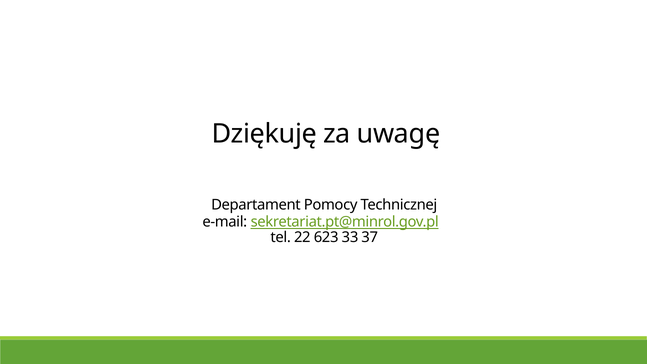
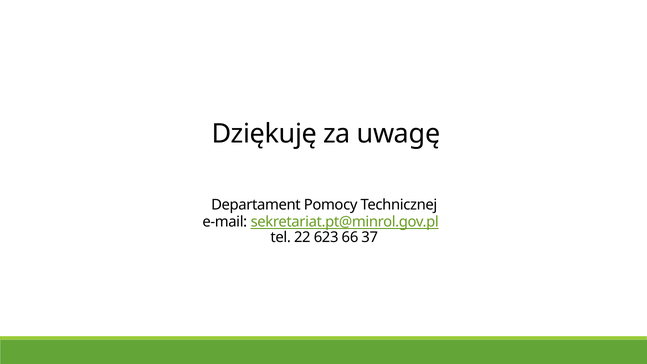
33: 33 -> 66 (350, 237)
